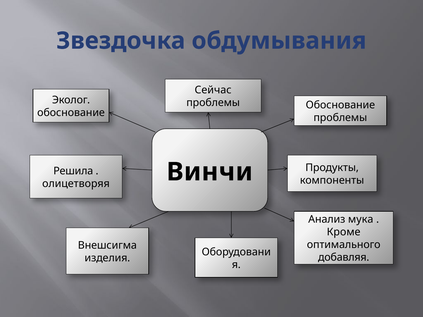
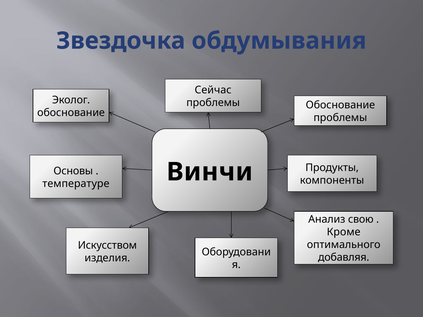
Решила: Решила -> Основы (73, 171)
олицетворяя: олицетворяя -> температуре (76, 184)
мука: мука -> свою (361, 220)
Внешсигма: Внешсигма -> Искусством (107, 246)
